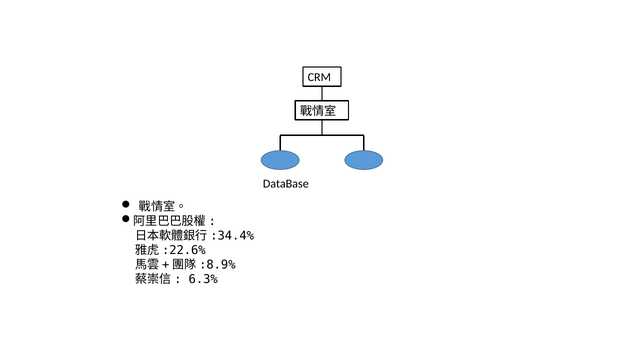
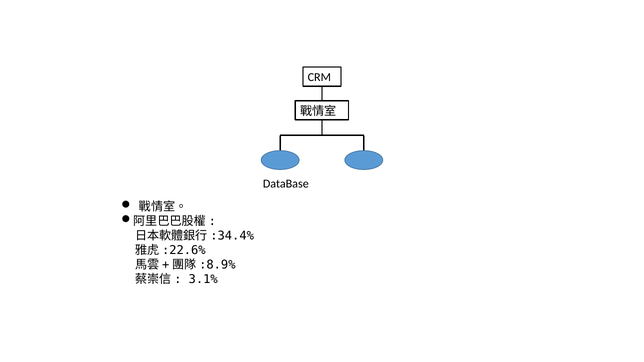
6.3%: 6.3% -> 3.1% (203, 279)
